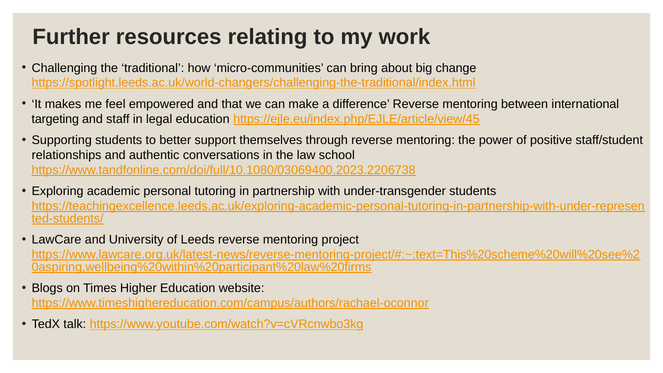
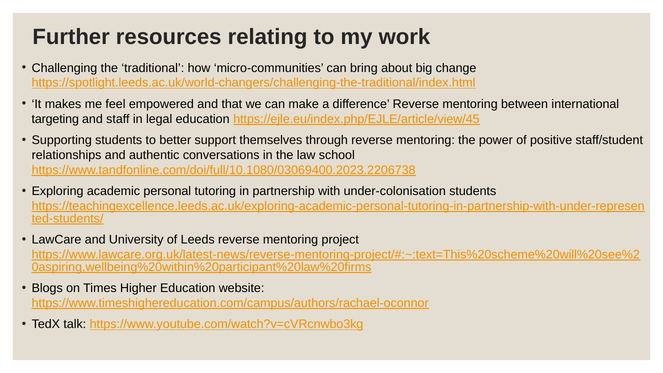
under-transgender: under-transgender -> under-colonisation (395, 191)
